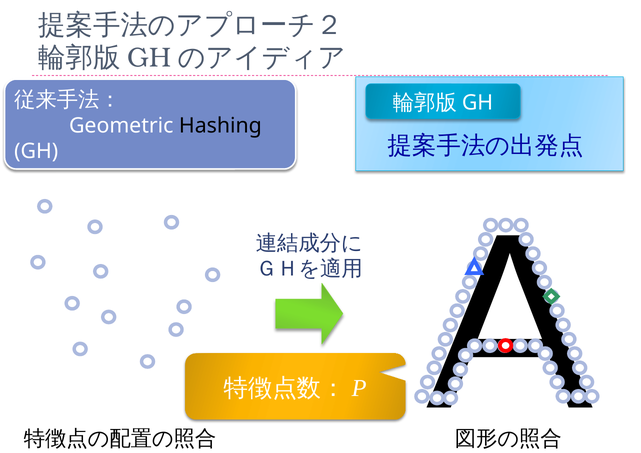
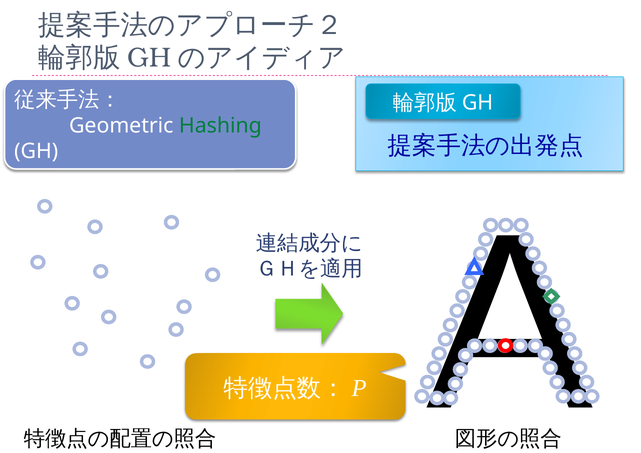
Hashing colour: black -> green (220, 126)
